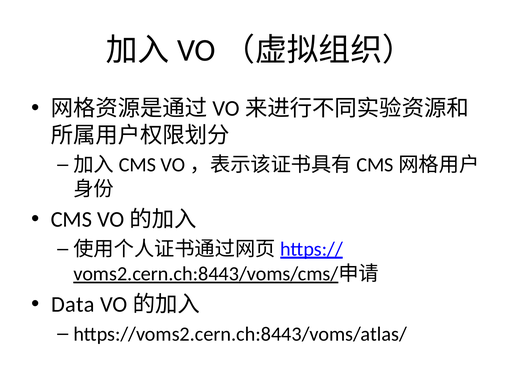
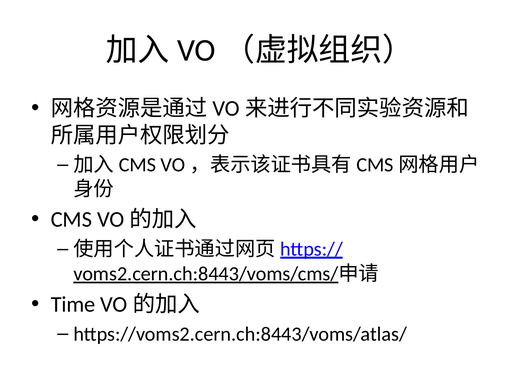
Data: Data -> Time (73, 305)
